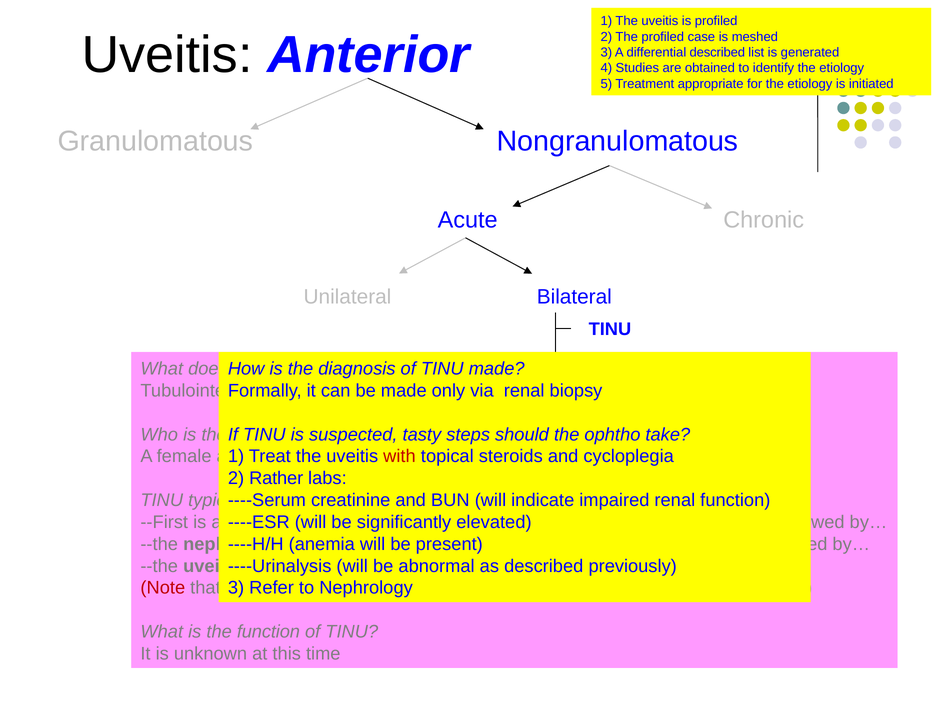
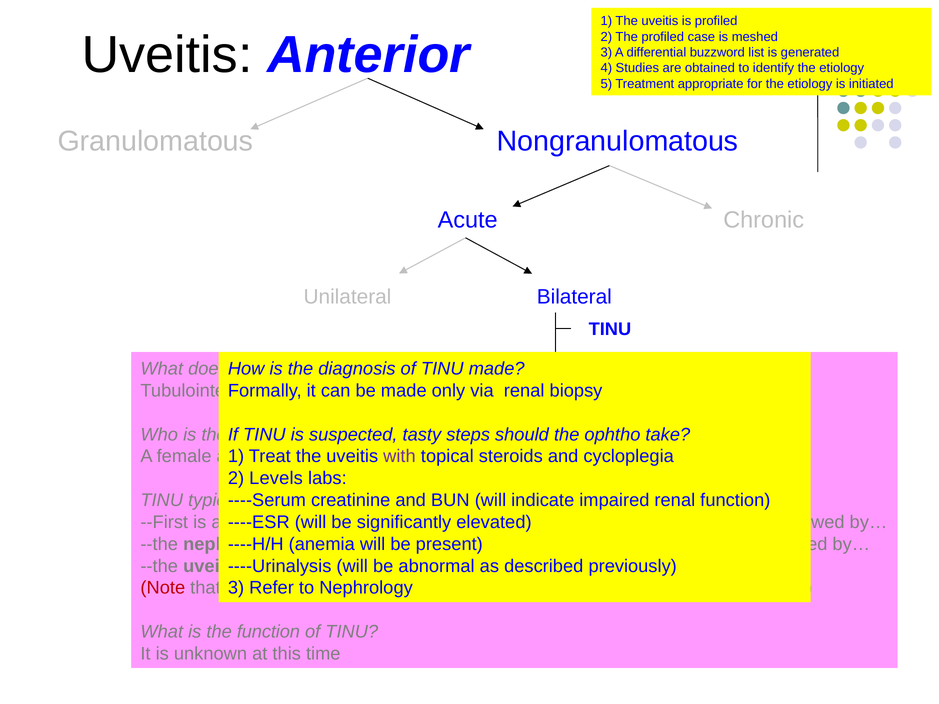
differential described: described -> buzzword (717, 53)
with colour: red -> purple (399, 457)
Rather: Rather -> Levels (276, 479)
